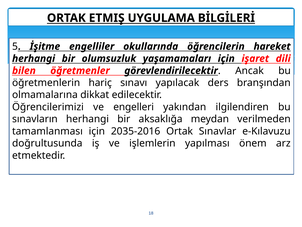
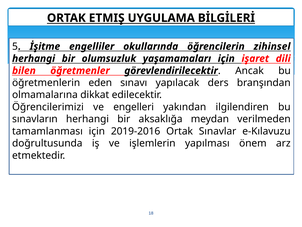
hareket: hareket -> zihinsel (272, 46)
hariç: hariç -> eden (100, 83)
2035-2016: 2035-2016 -> 2019-2016 (136, 131)
